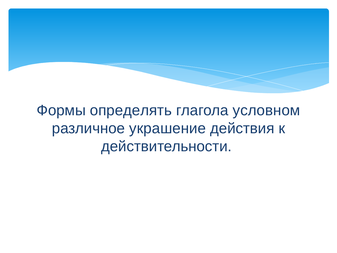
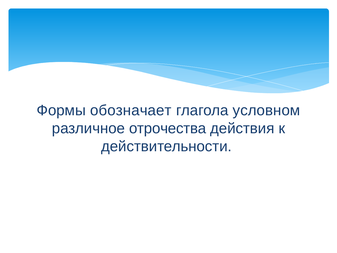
определять: определять -> обозначает (131, 110)
украшение: украшение -> отрочества (168, 128)
